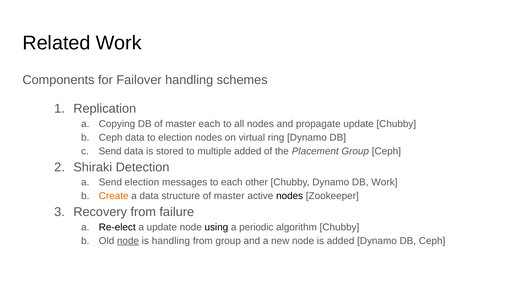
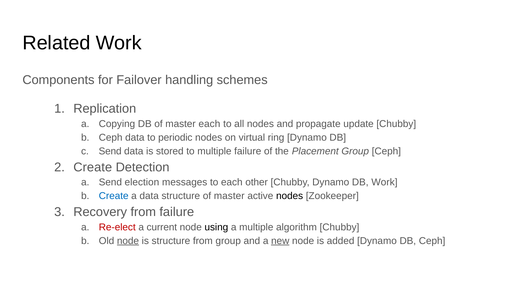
to election: election -> periodic (175, 138)
multiple added: added -> failure (248, 151)
Shiraki: Shiraki -> Create (93, 167)
Create colour: orange -> blue (114, 196)
Re-elect colour: black -> red (117, 227)
a update: update -> current (162, 227)
a periodic: periodic -> multiple (256, 227)
is handling: handling -> structure (171, 241)
new underline: none -> present (280, 241)
